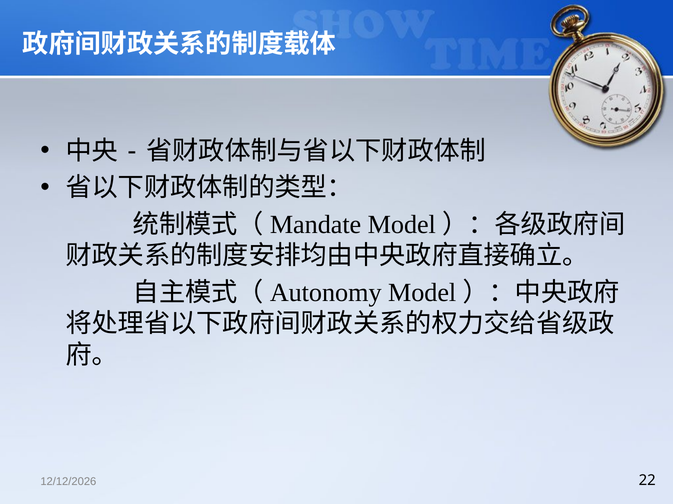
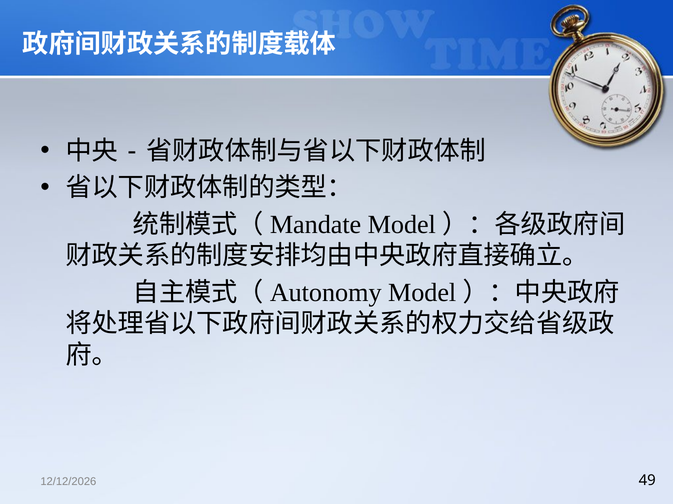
22: 22 -> 49 (647, 481)
